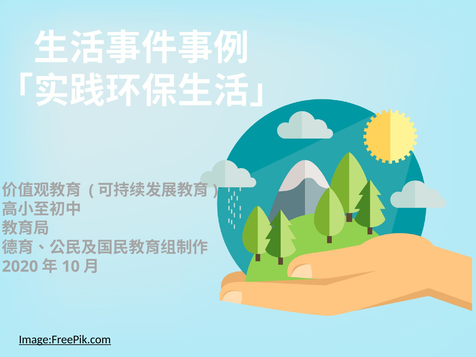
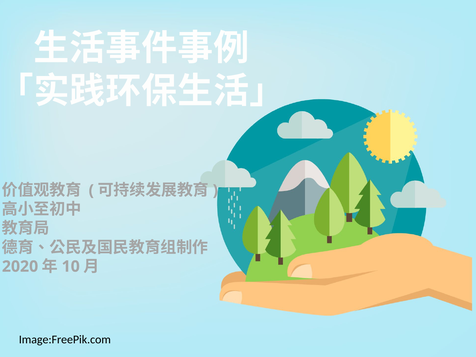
Image:FreePik.com underline: present -> none (65, 340)
